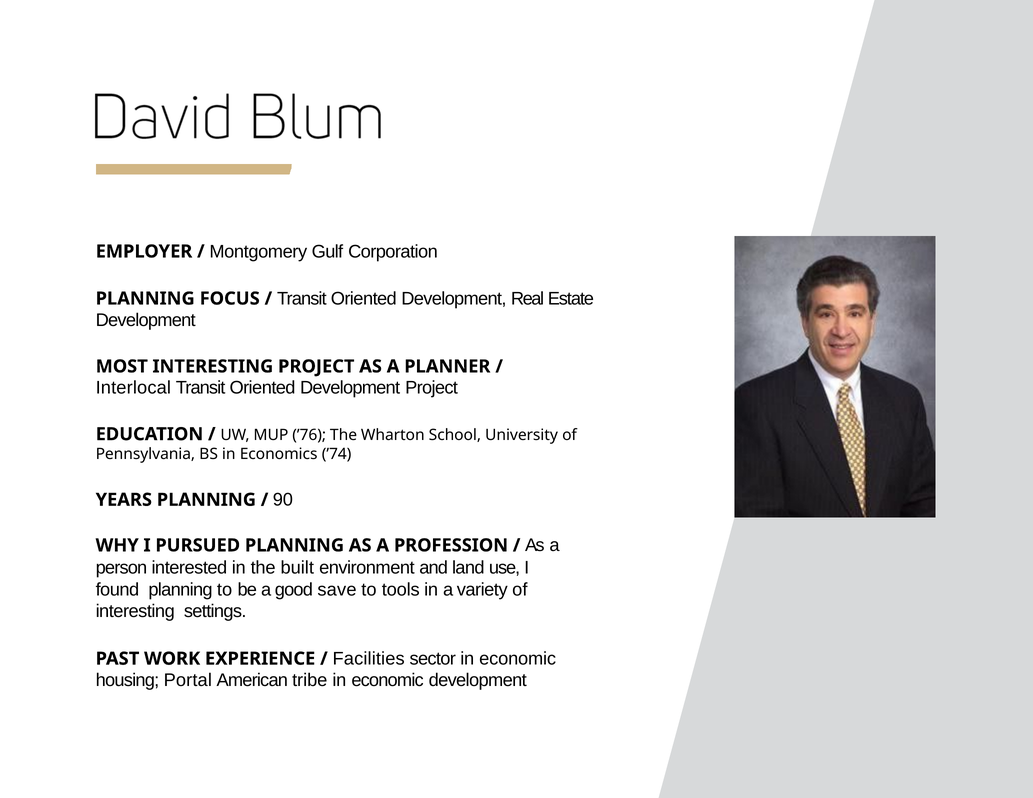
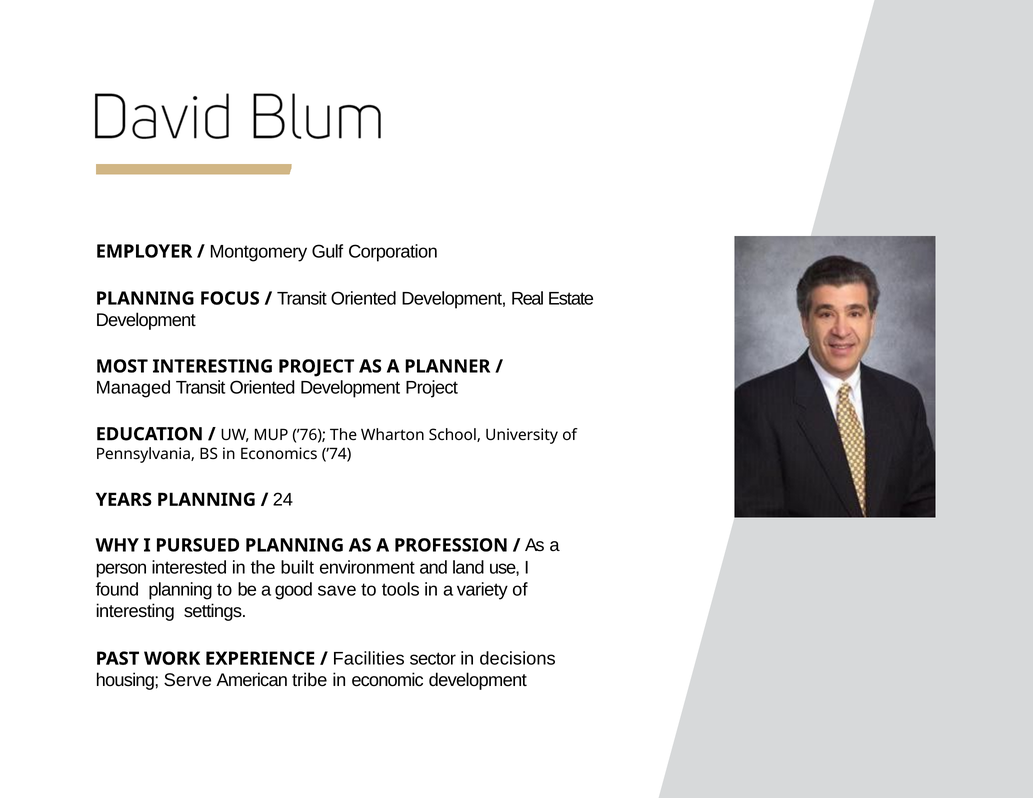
Interlocal: Interlocal -> Managed (133, 388)
90: 90 -> 24 (283, 500)
sector in economic: economic -> decisions (518, 659)
Portal: Portal -> Serve (188, 681)
